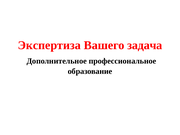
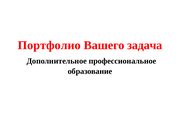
Экспертиза: Экспертиза -> Портфолио (49, 45)
